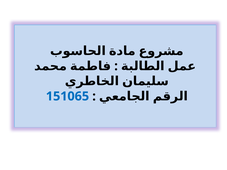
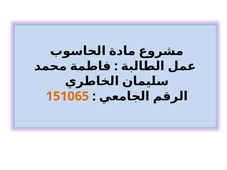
151065 colour: blue -> orange (67, 96)
